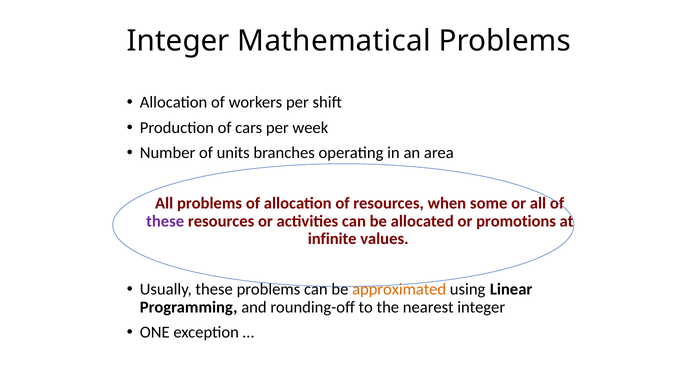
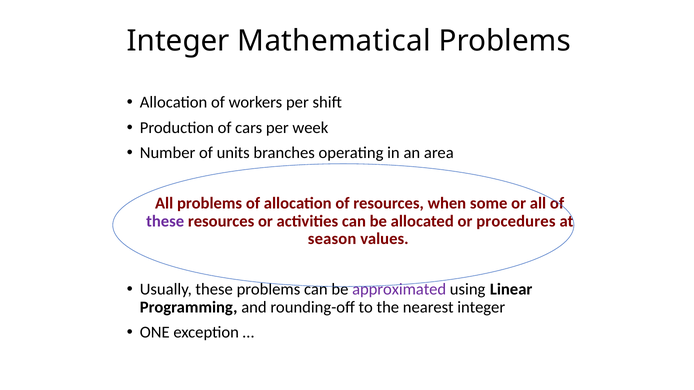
promotions: promotions -> procedures (516, 221)
infinite: infinite -> season (332, 239)
approximated colour: orange -> purple (399, 290)
